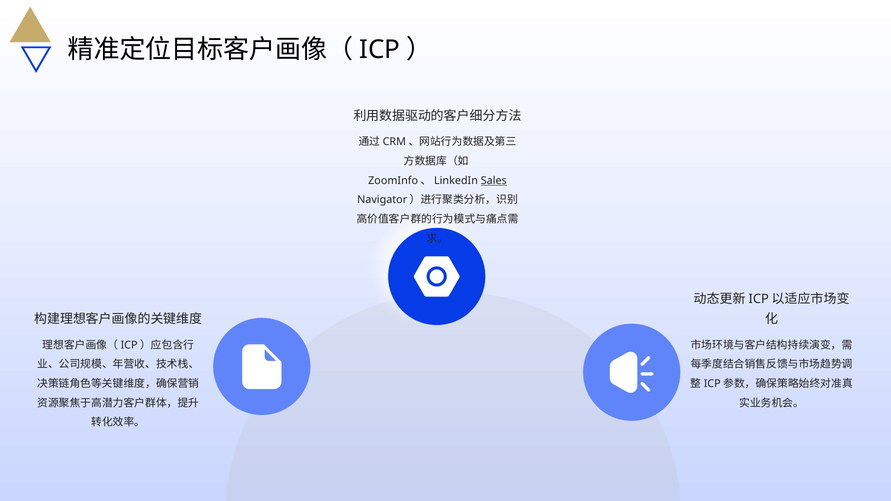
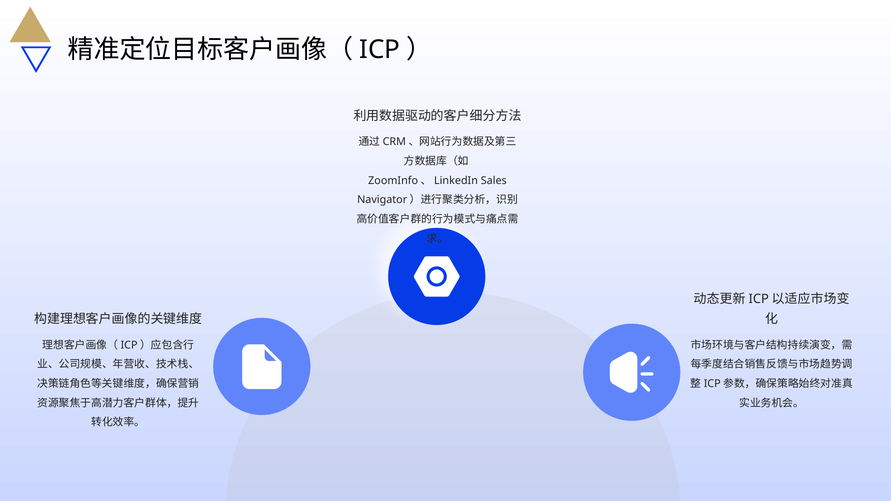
Sales underline: present -> none (494, 181)
